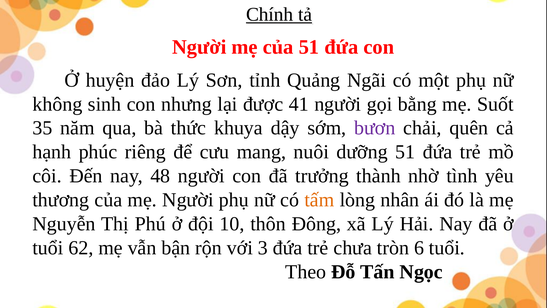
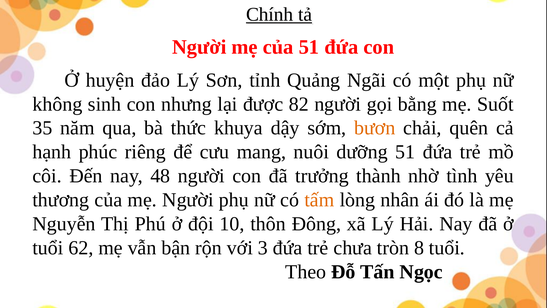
41: 41 -> 82 (299, 104)
bươn colour: purple -> orange (375, 128)
6: 6 -> 8 (419, 248)
